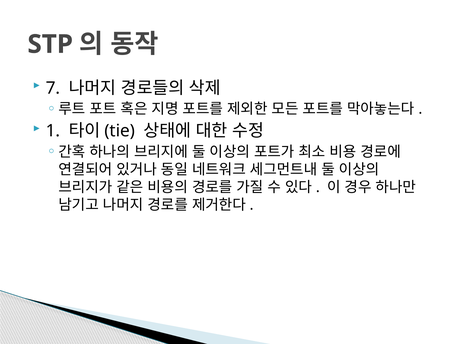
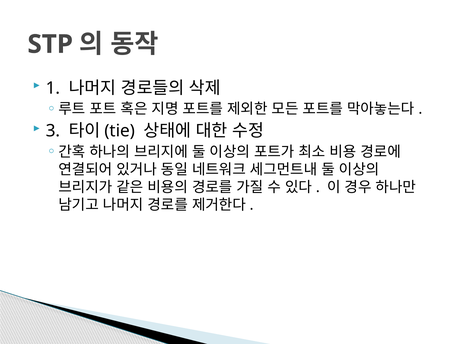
7: 7 -> 1 (53, 88)
1: 1 -> 3 (53, 131)
